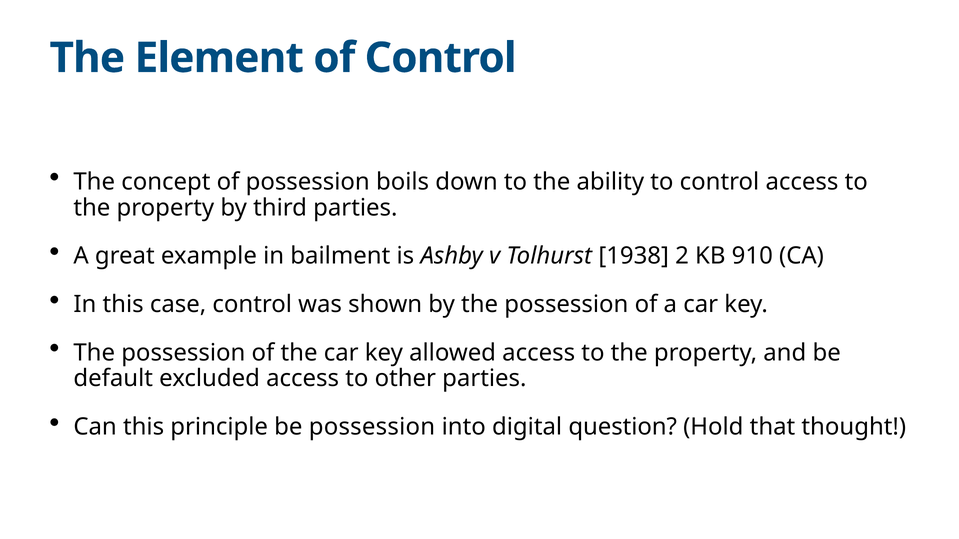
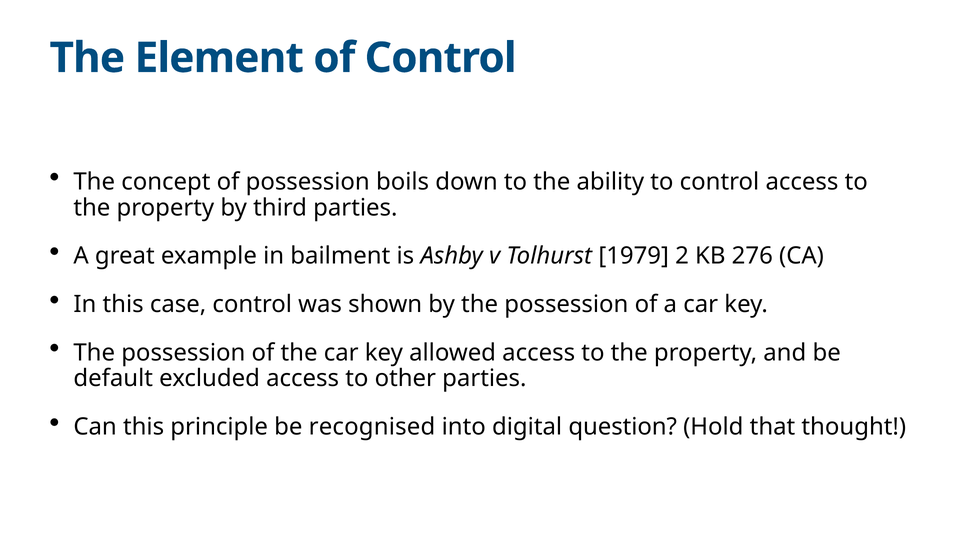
1938: 1938 -> 1979 (634, 256)
910: 910 -> 276 (752, 256)
be possession: possession -> recognised (372, 427)
